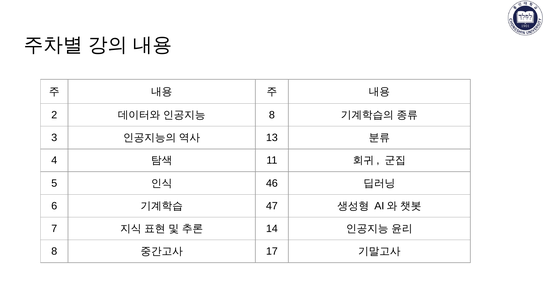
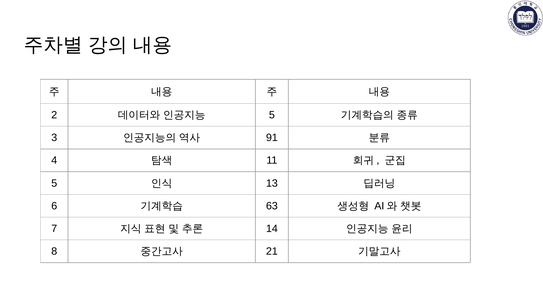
8: 8 -> 5 (272, 115)
13: 13 -> 91 (272, 137)
46: 46 -> 13 (272, 183)
47: 47 -> 63 (272, 206)
17: 17 -> 21 (272, 251)
